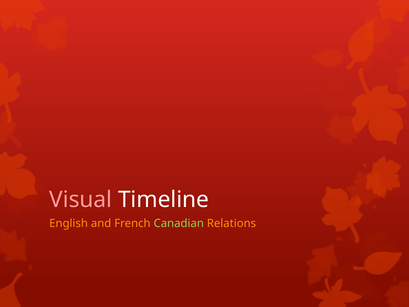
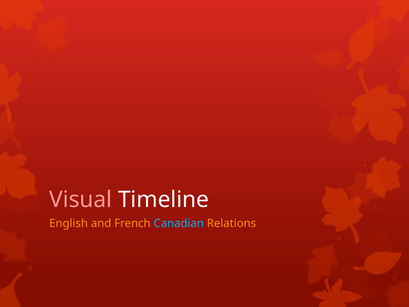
Canadian colour: light green -> light blue (179, 223)
